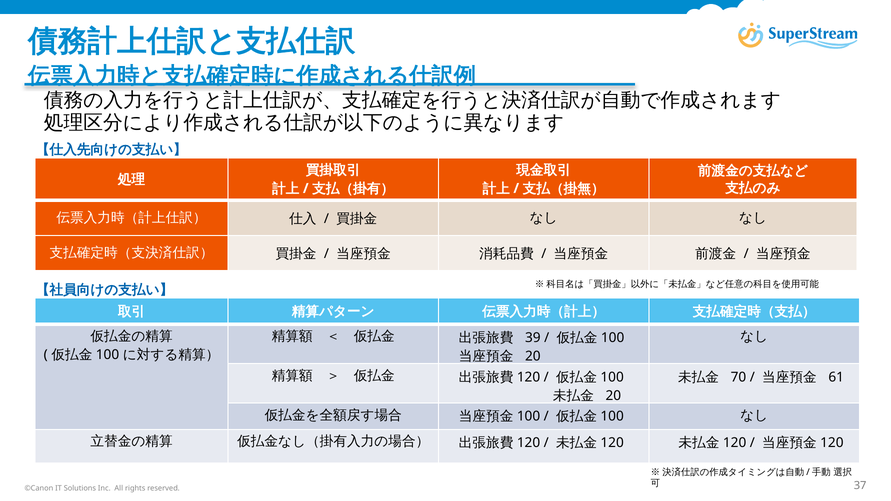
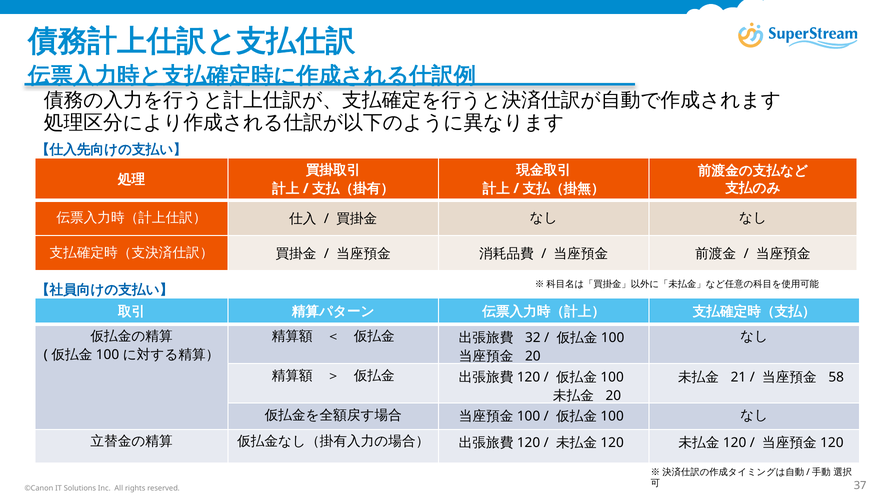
39: 39 -> 32 (533, 338)
70: 70 -> 21 (738, 377)
61: 61 -> 58 (836, 377)
